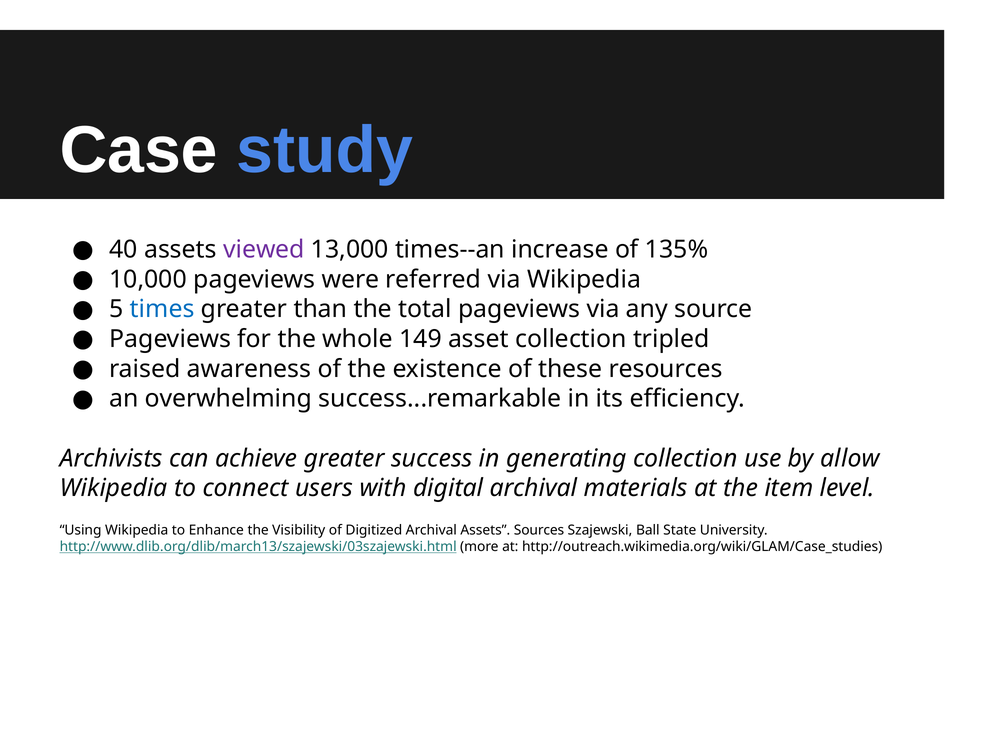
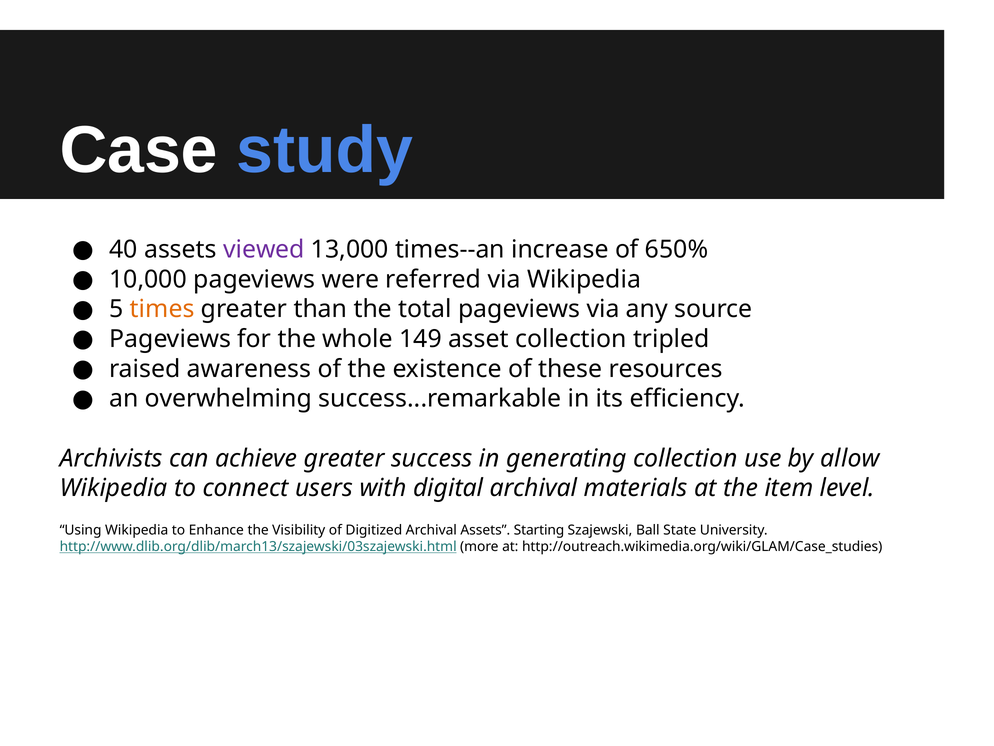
135%: 135% -> 650% (677, 249)
times colour: blue -> orange (162, 309)
Sources: Sources -> Starting (539, 530)
